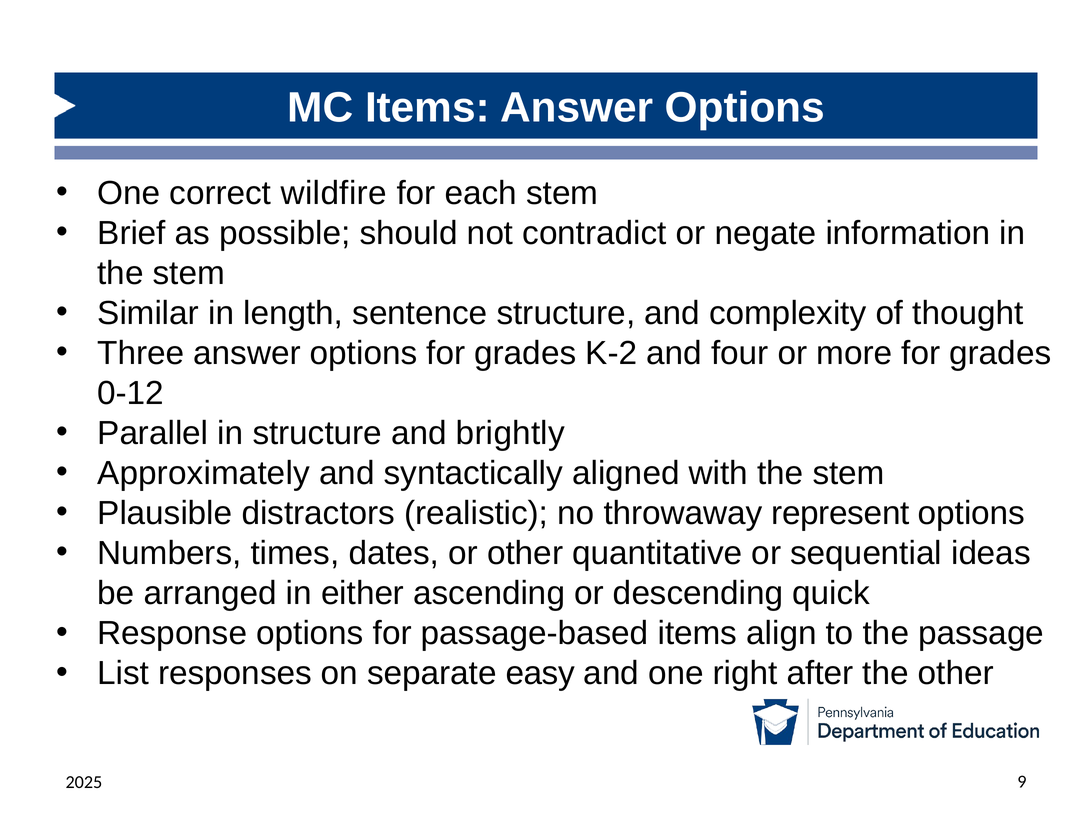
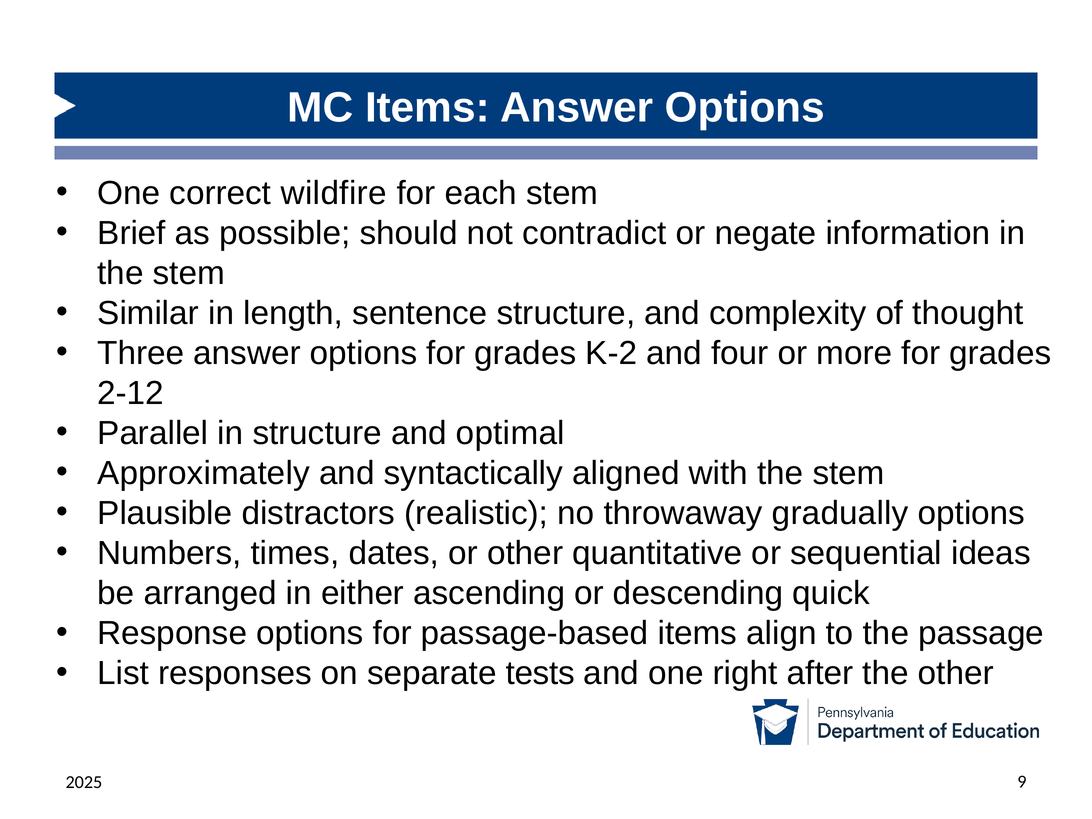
0-12: 0-12 -> 2-12 (131, 393)
brightly: brightly -> optimal (510, 433)
represent: represent -> gradually (840, 513)
easy: easy -> tests (540, 673)
